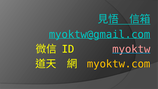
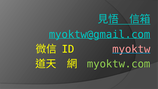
myoktw.com colour: yellow -> light green (119, 64)
